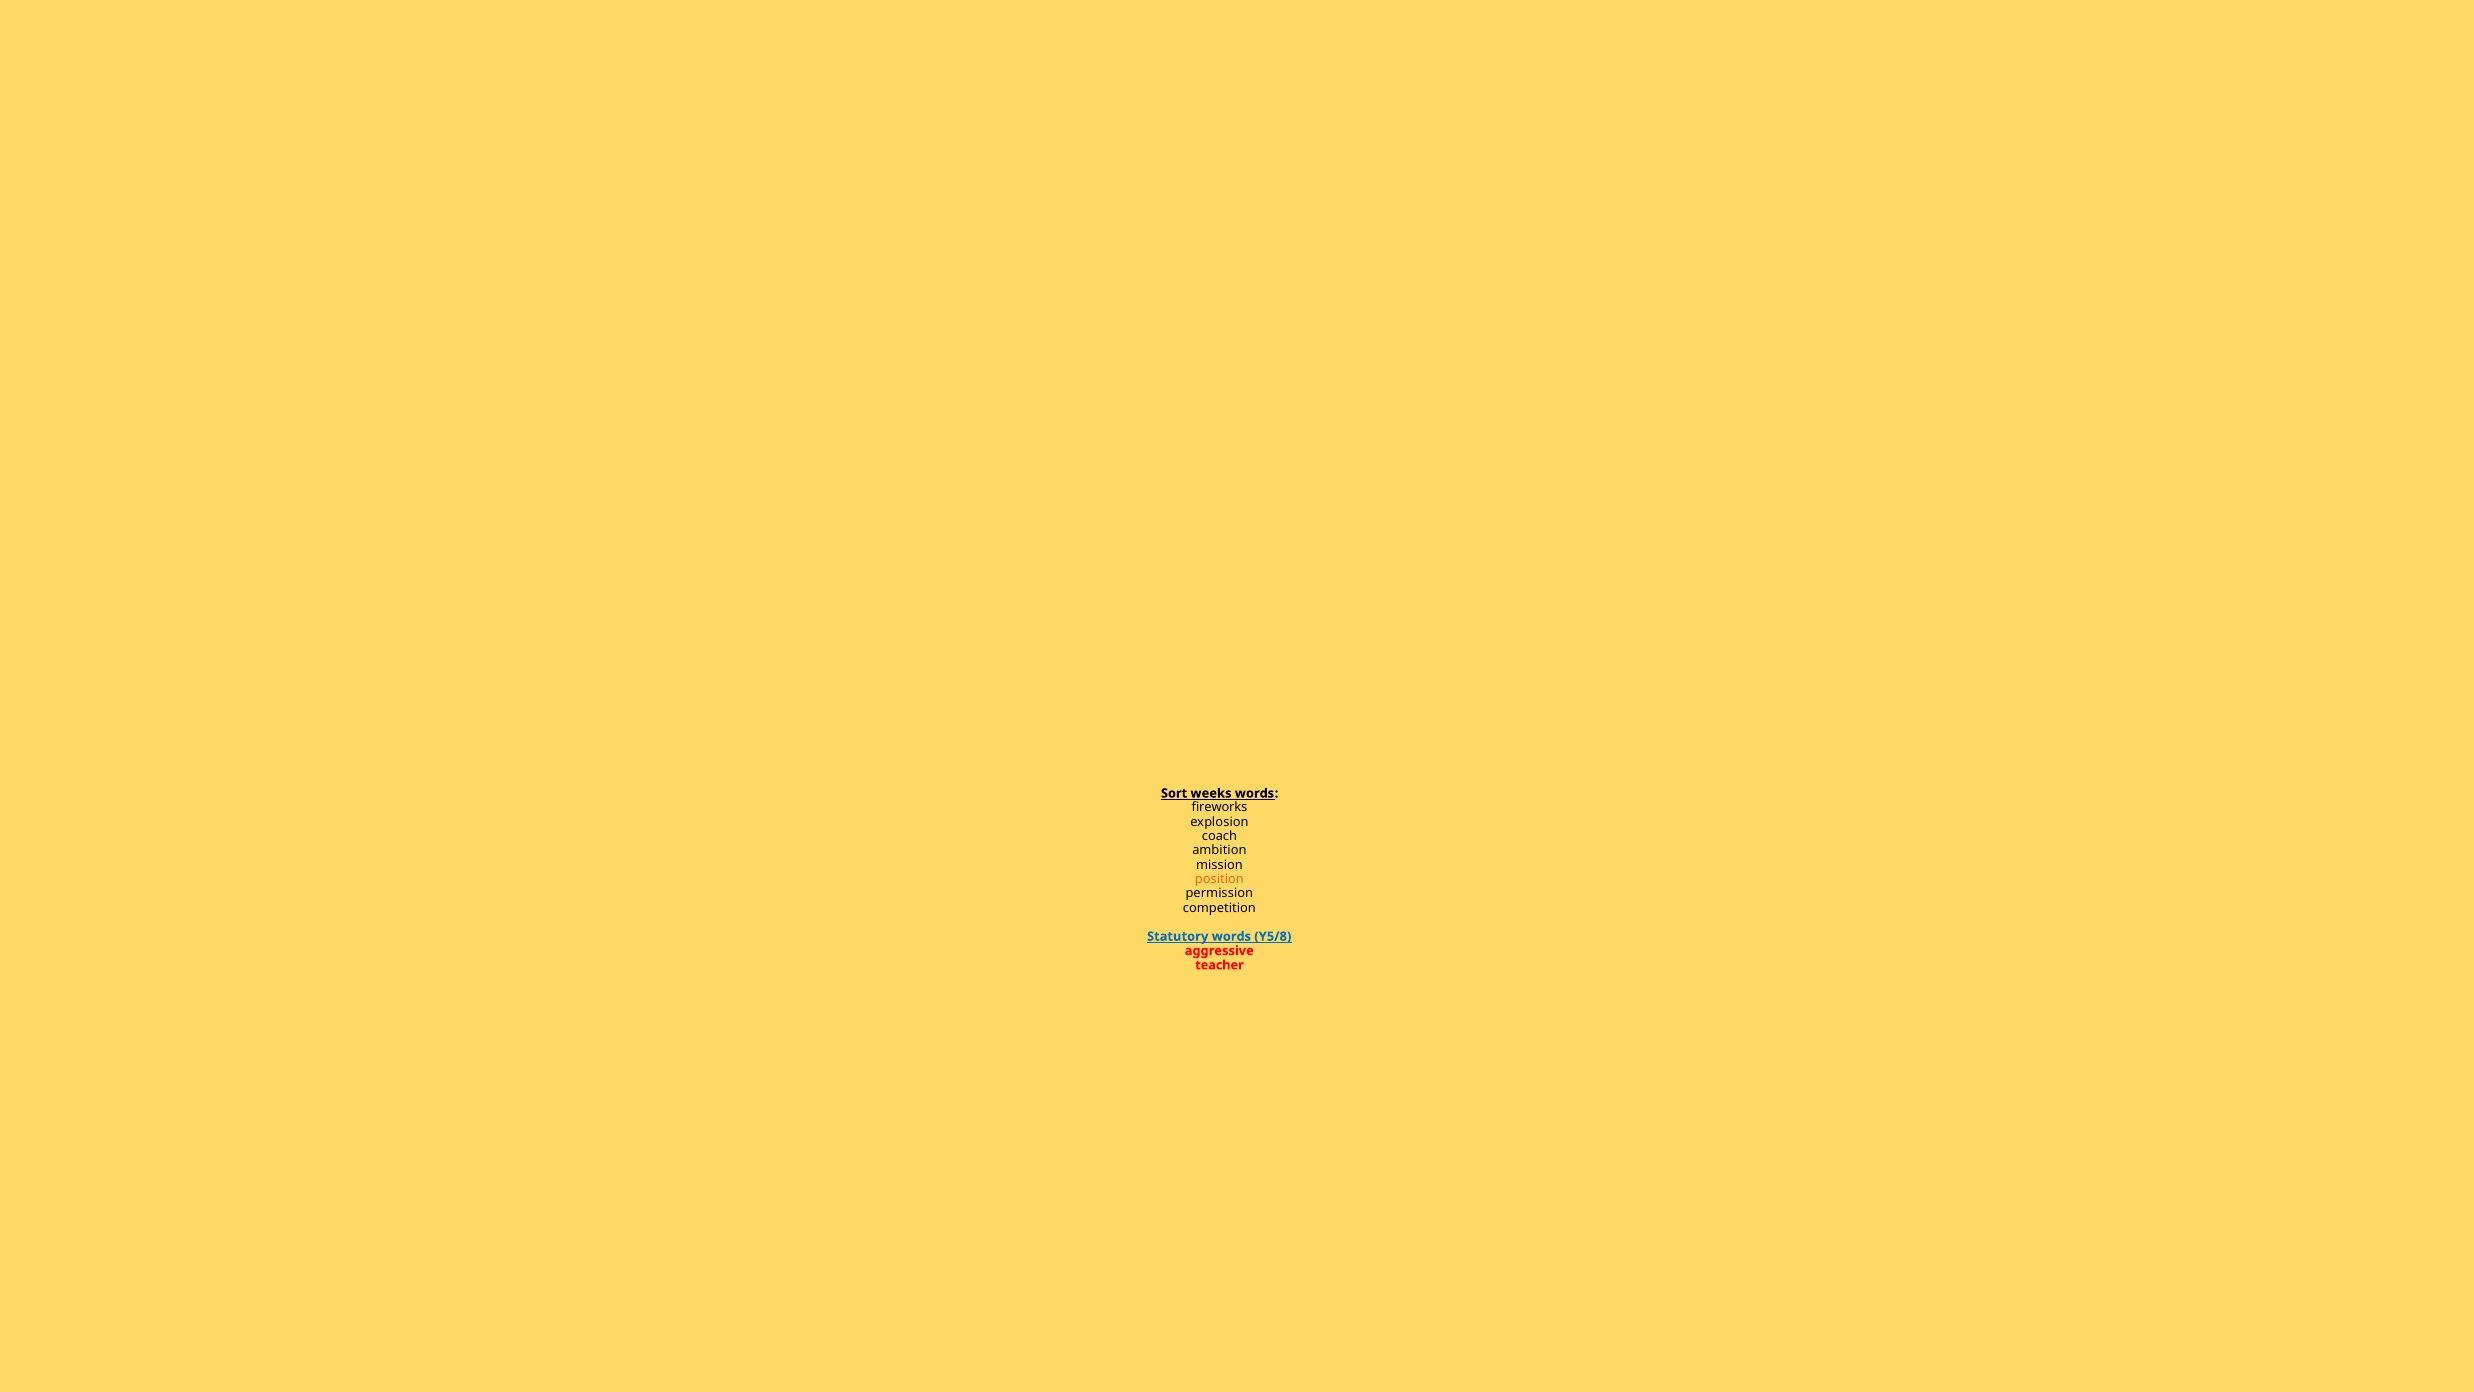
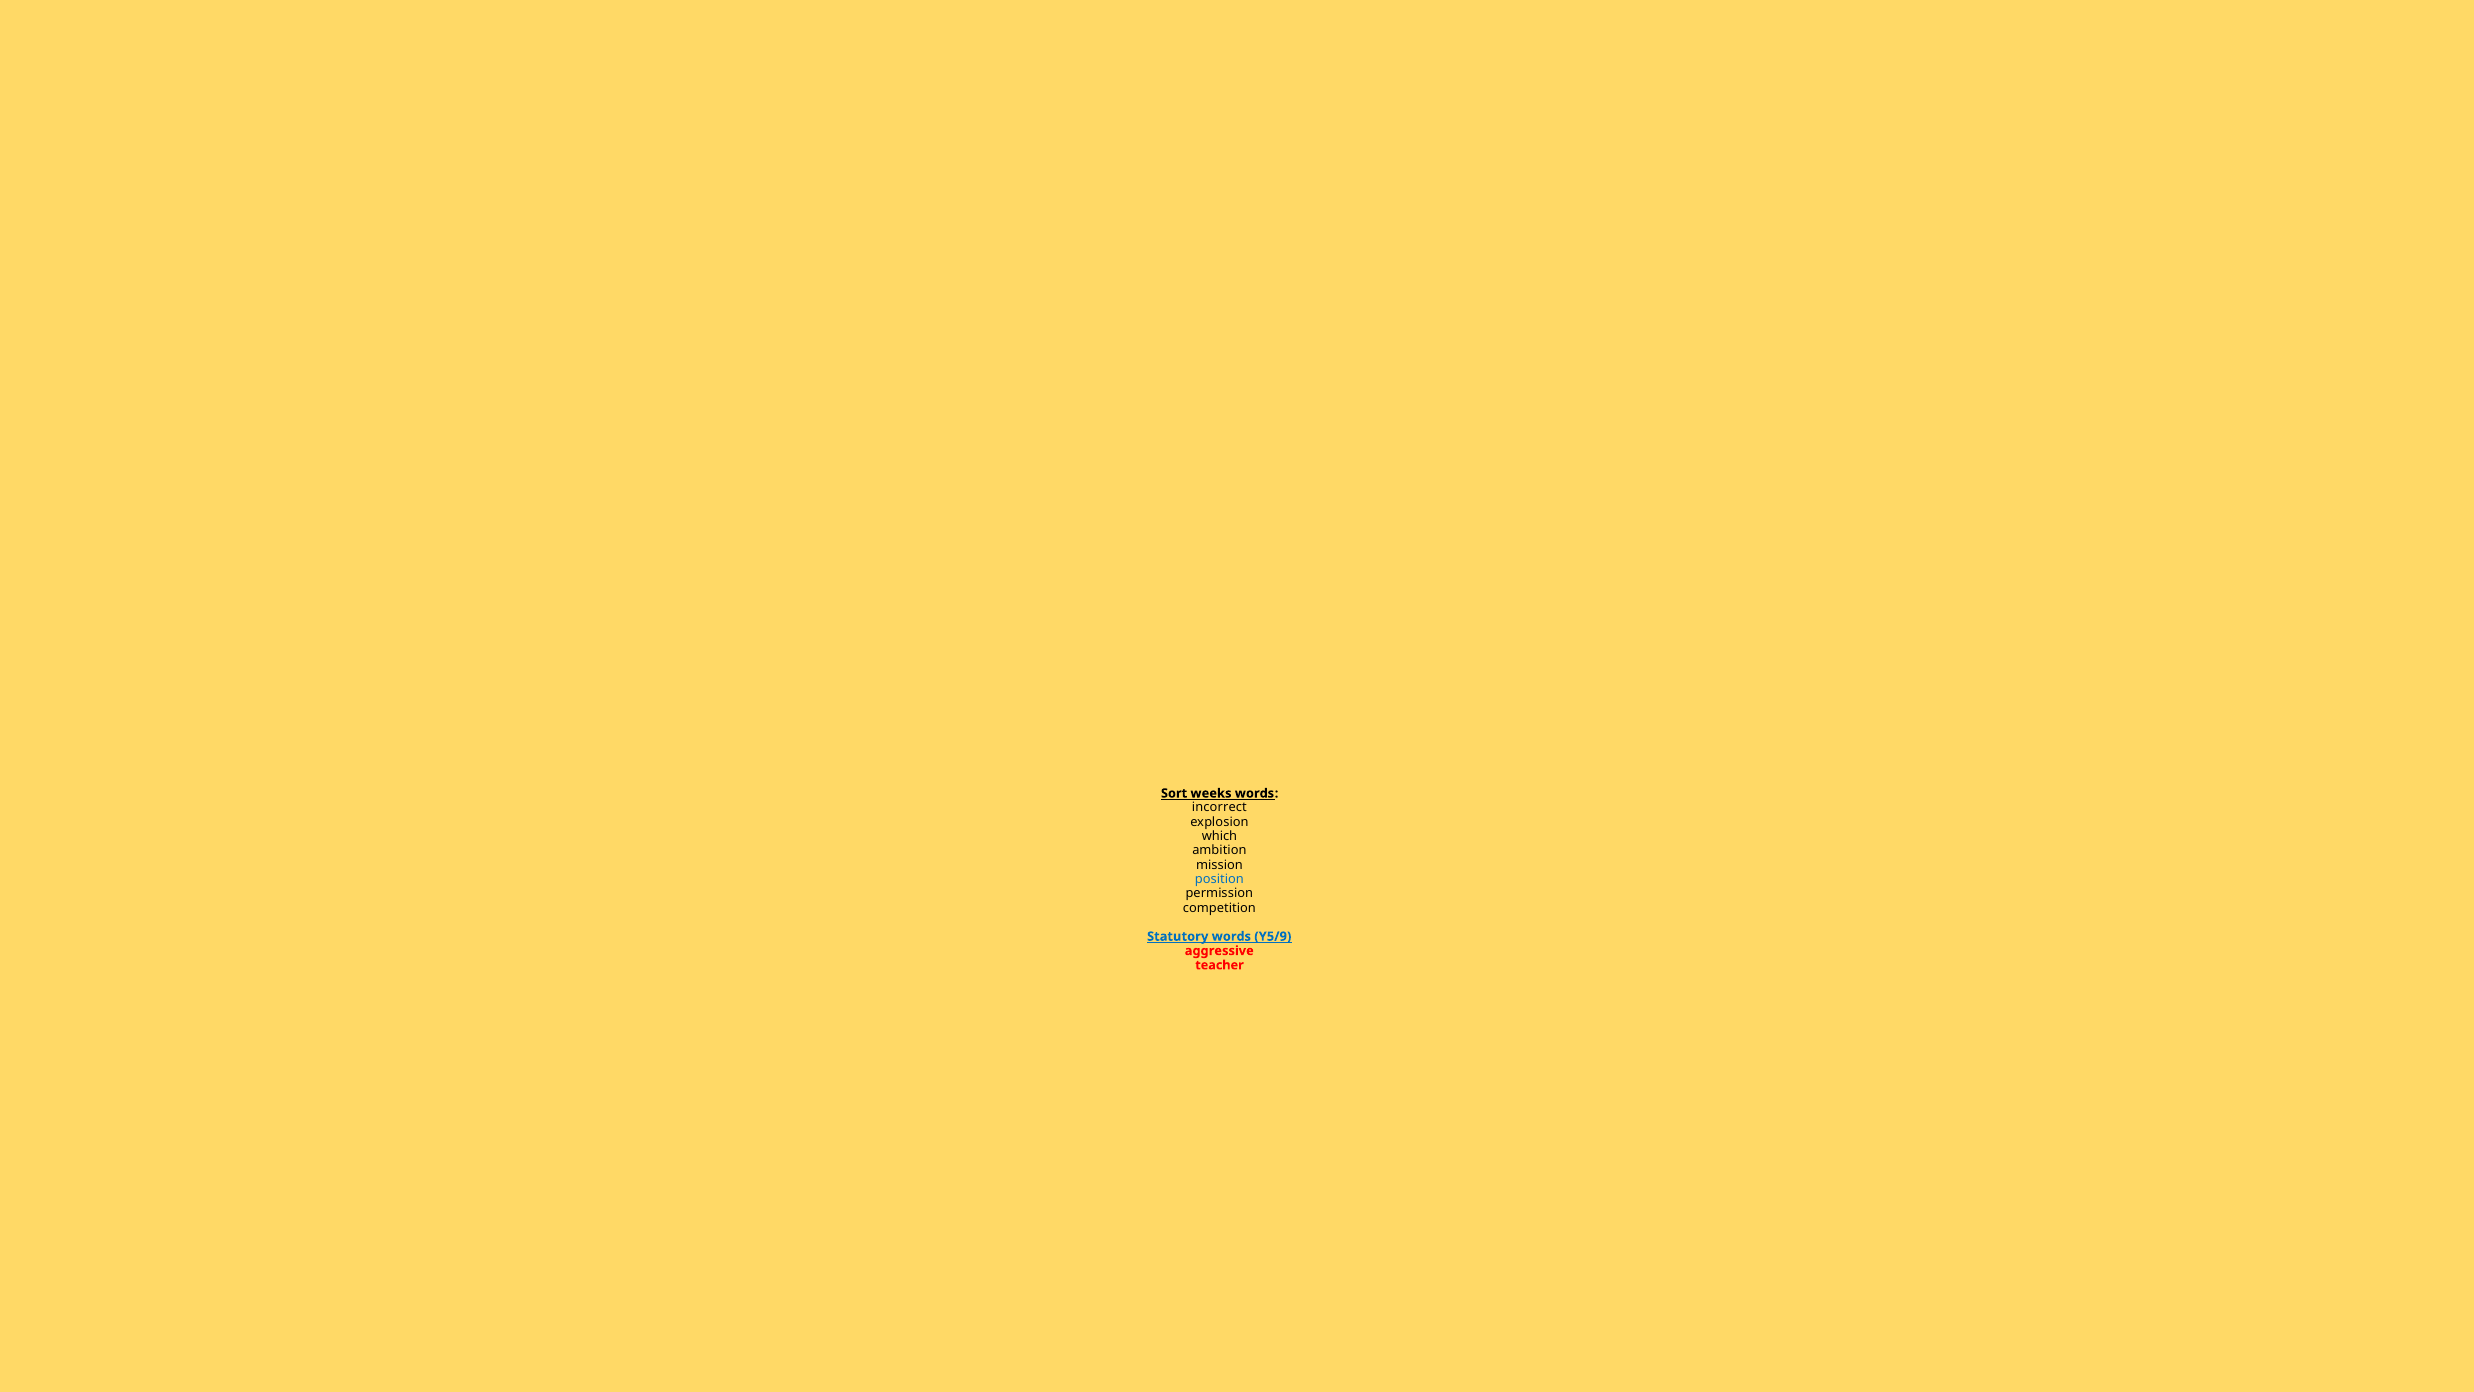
fireworks: fireworks -> incorrect (1219, 807)
coach: coach -> which (1219, 836)
position colour: orange -> blue (1219, 879)
Y5/8: Y5/8 -> Y5/9 (1273, 936)
